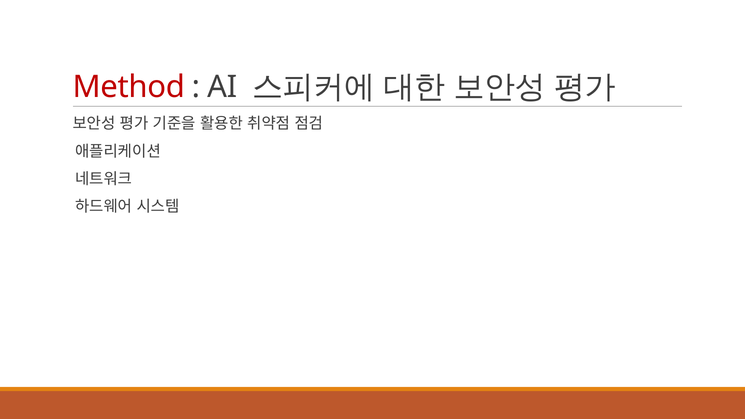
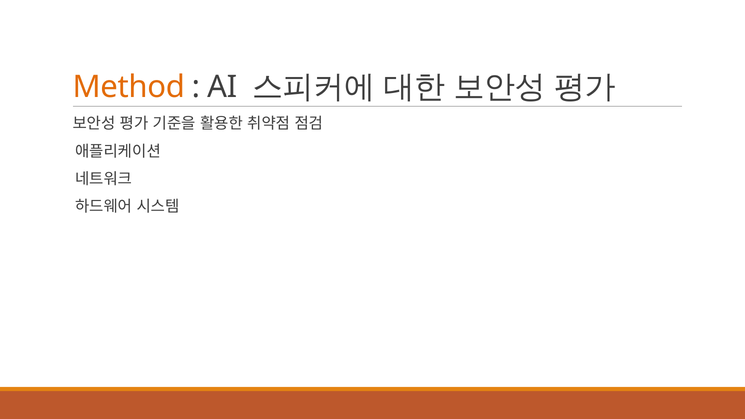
Method colour: red -> orange (129, 87)
